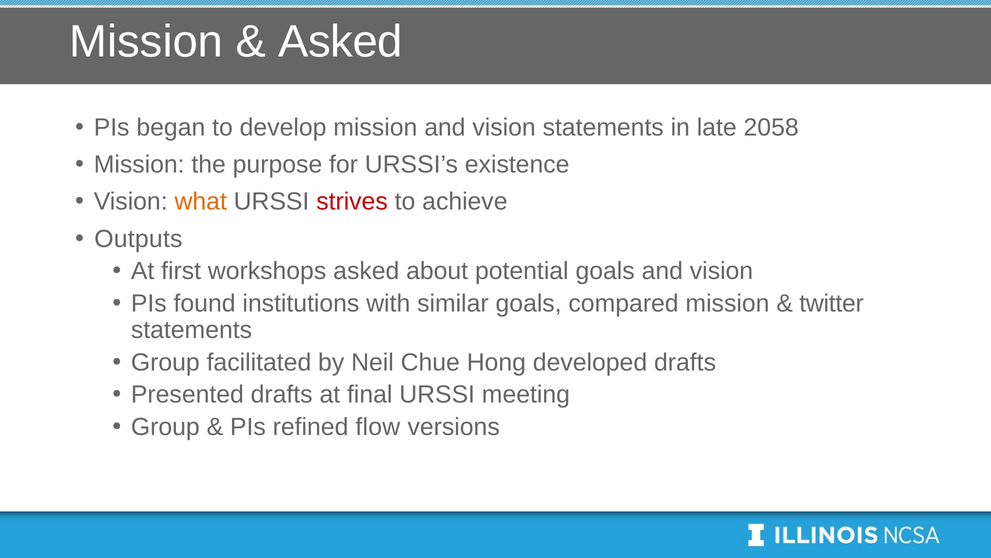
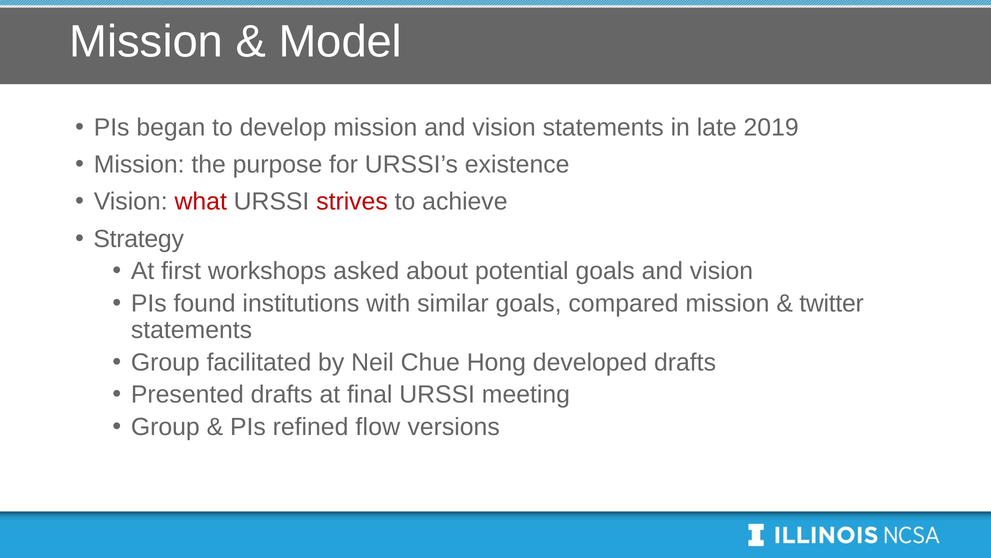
Asked: Asked -> Model (340, 42)
2058: 2058 -> 2019 (771, 127)
what colour: orange -> red (201, 202)
Outputs: Outputs -> Strategy (139, 239)
